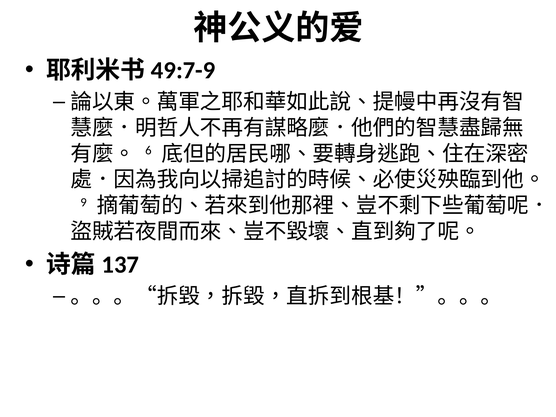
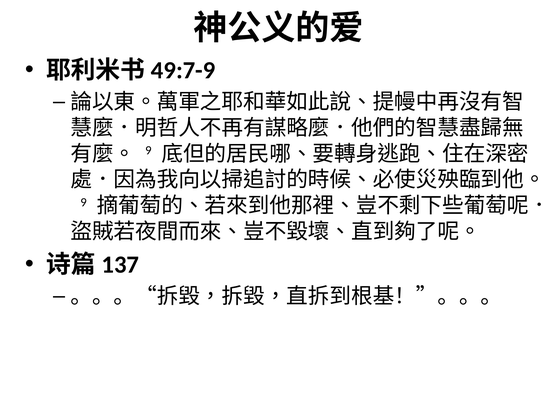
6: 6 -> 9 (148, 150)
